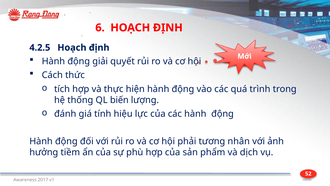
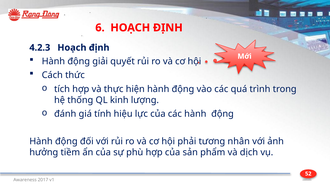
4.2.5: 4.2.5 -> 4.2.3 (40, 48)
biến: biến -> kinh (119, 100)
